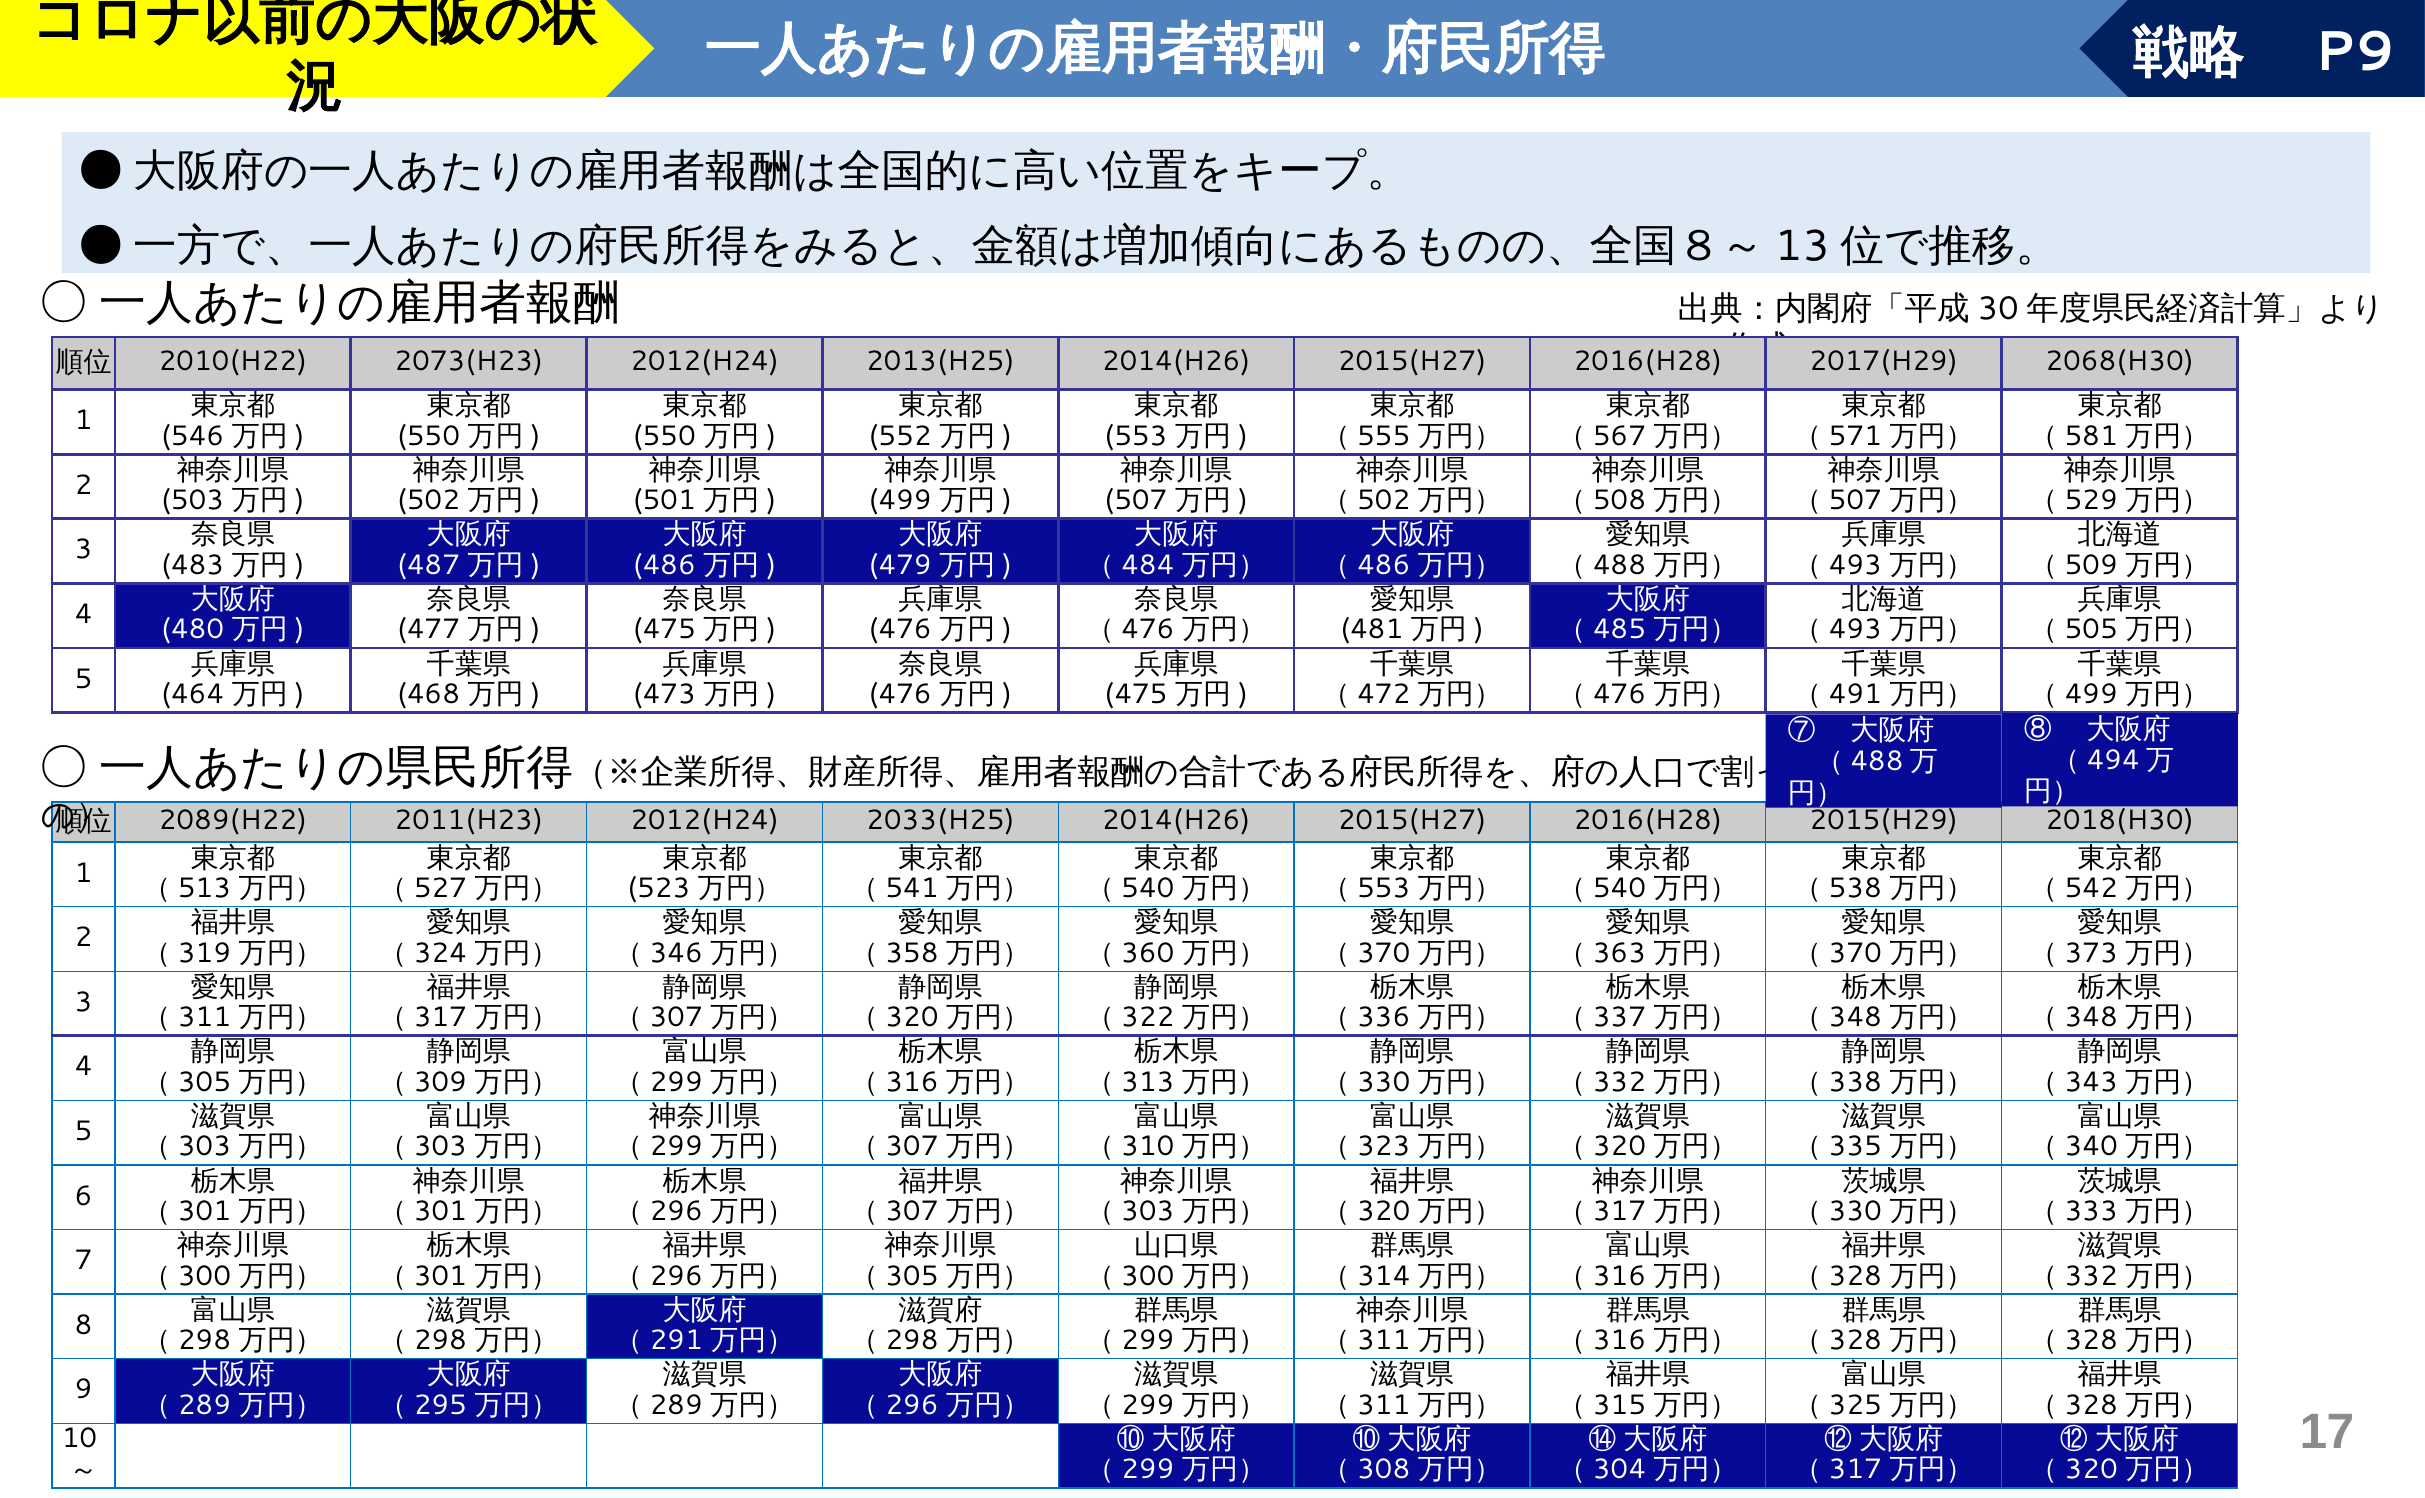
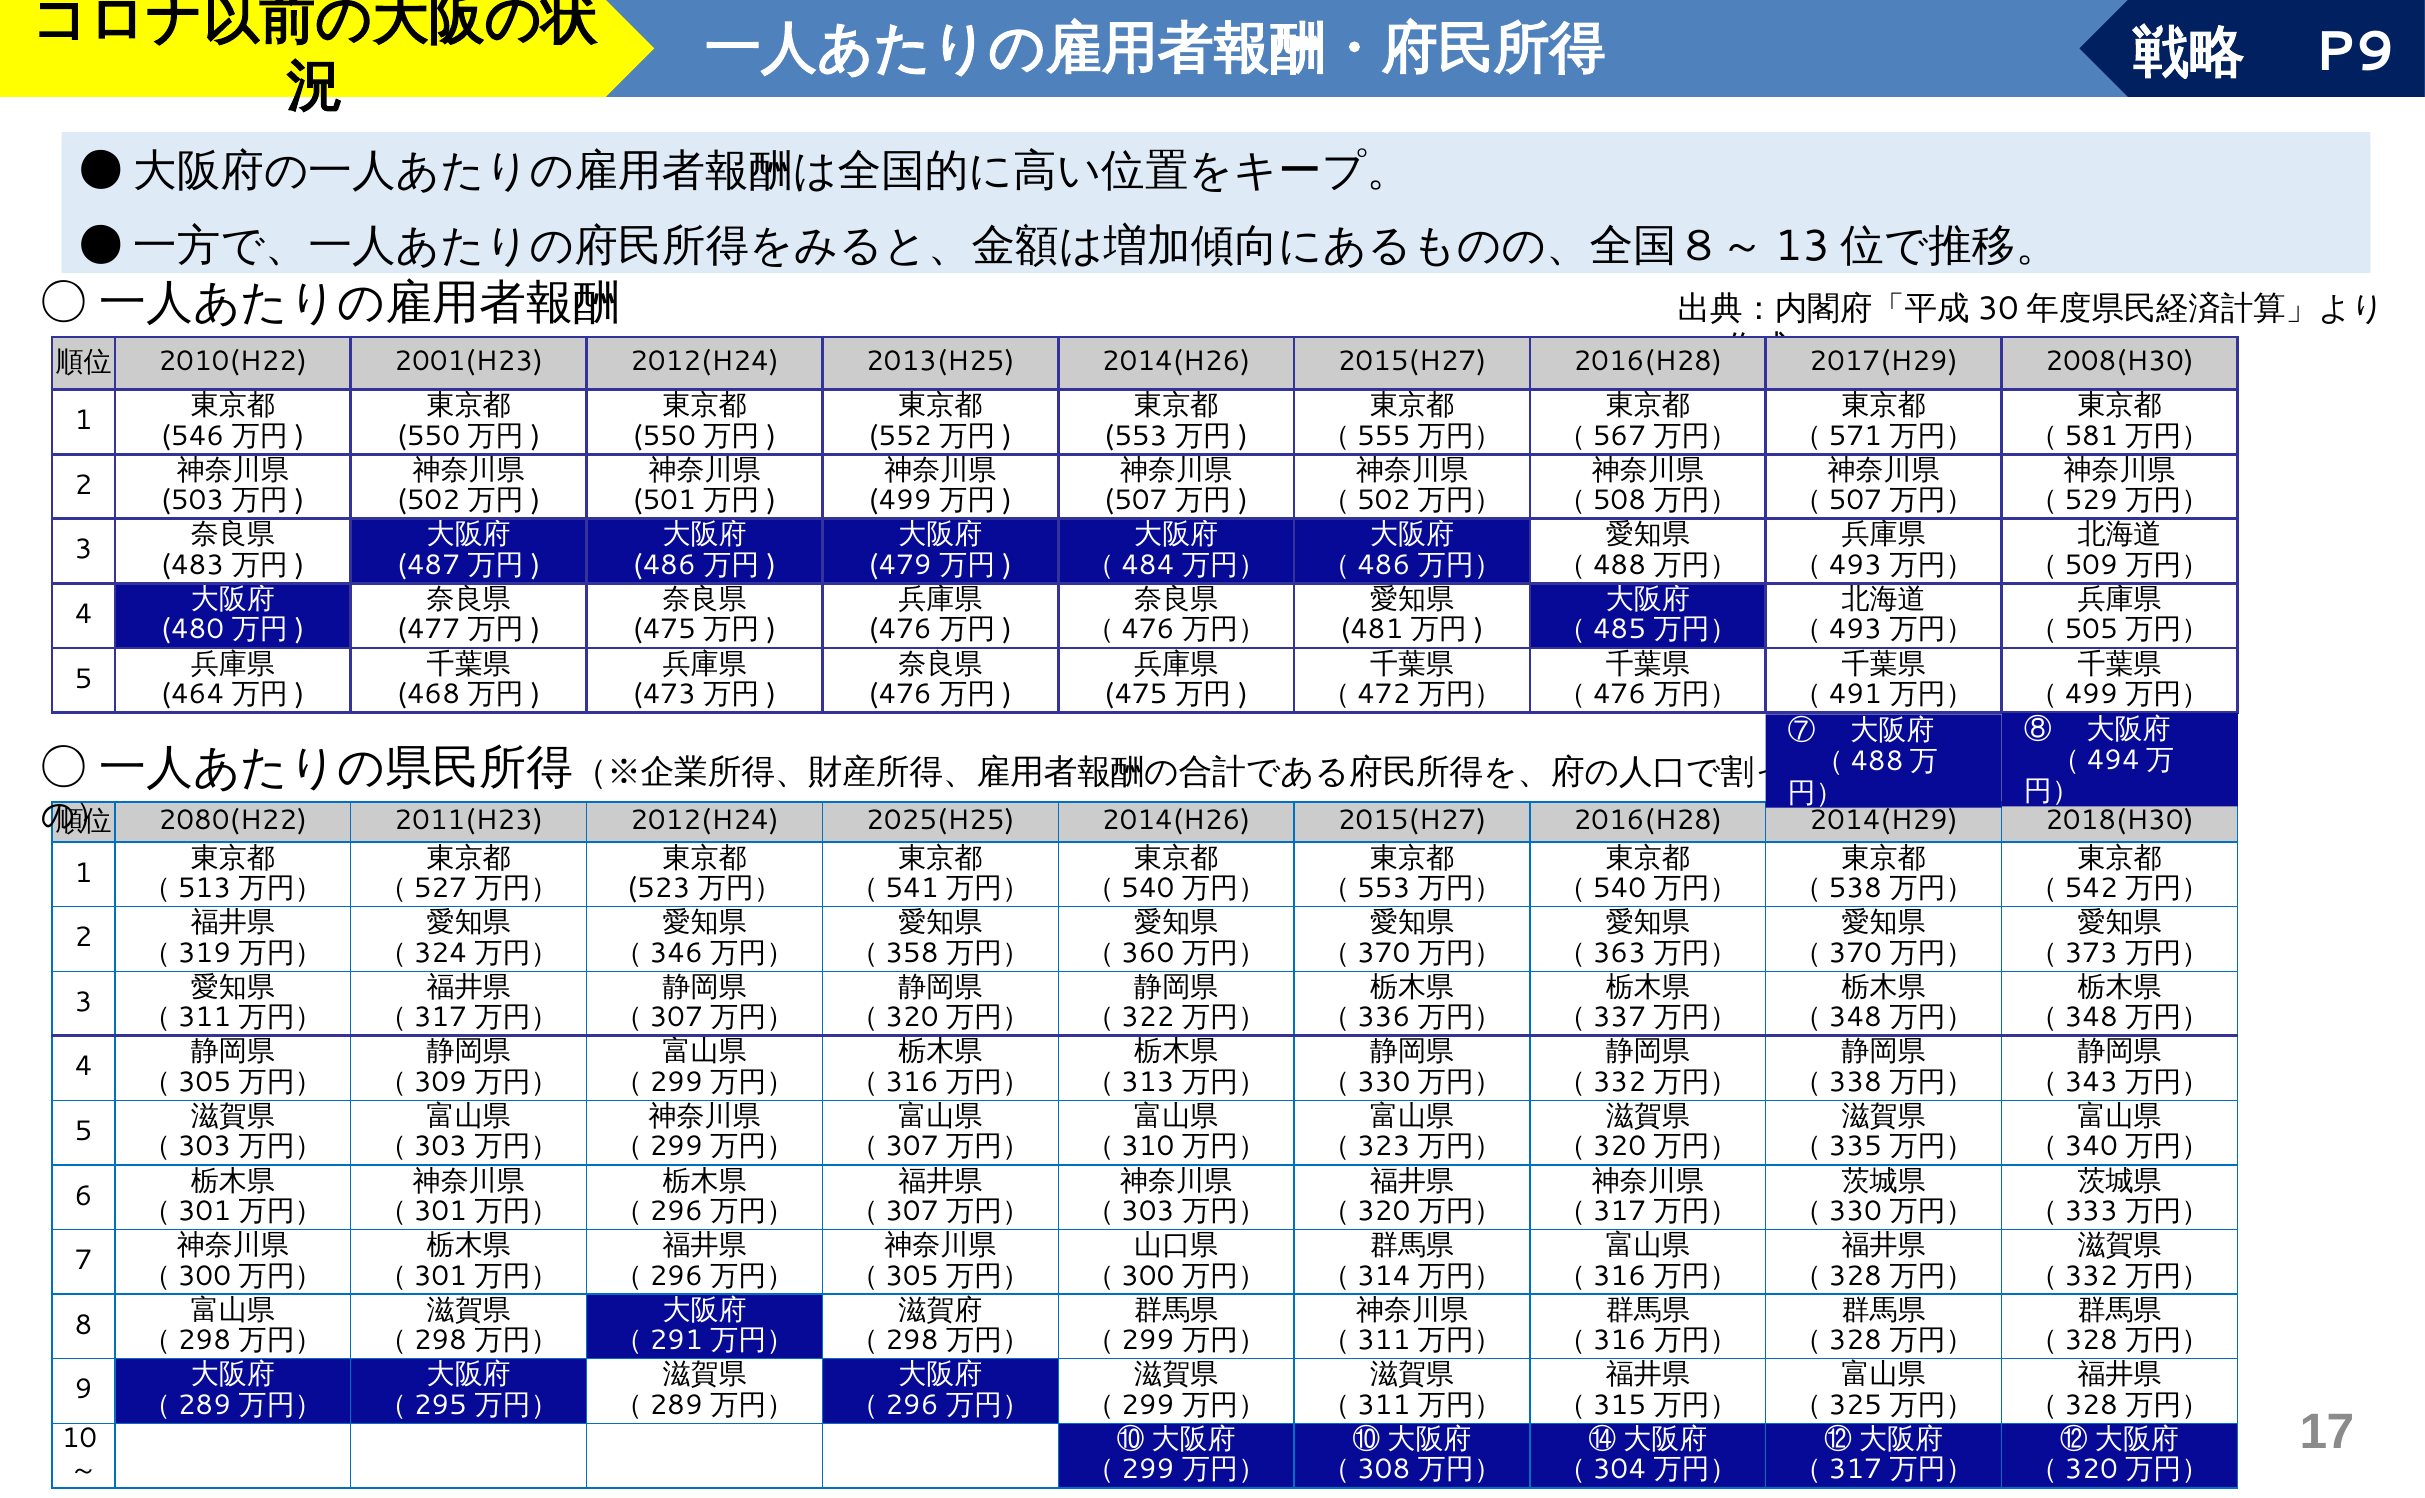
2073(H23: 2073(H23 -> 2001(H23 (469, 362)
2068(H30: 2068(H30 -> 2008(H30 (2120, 362)
2089(H22: 2089(H22 -> 2080(H22 (233, 821)
2033(H25: 2033(H25 -> 2025(H25 (940, 821)
2015(H29: 2015(H29 -> 2014(H29 (1884, 821)
